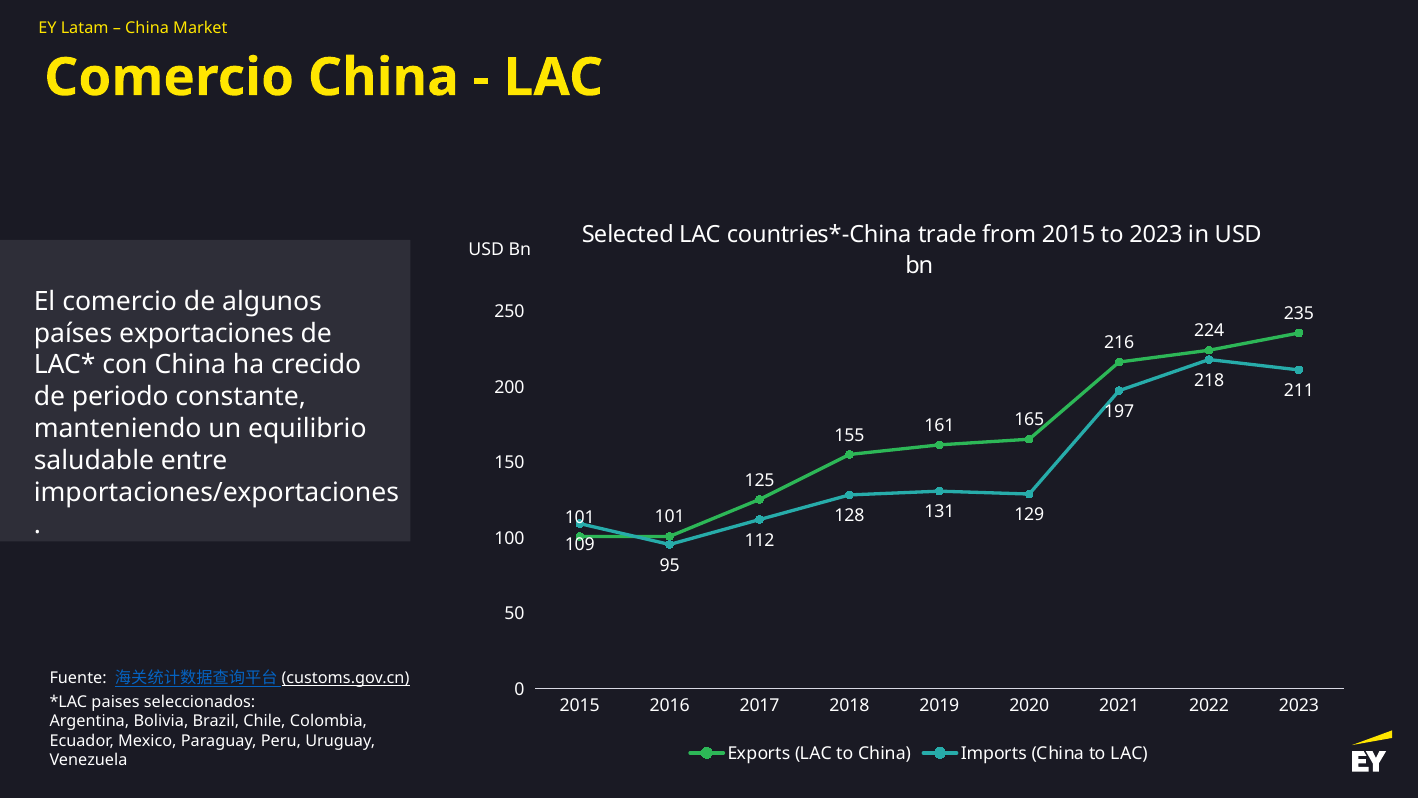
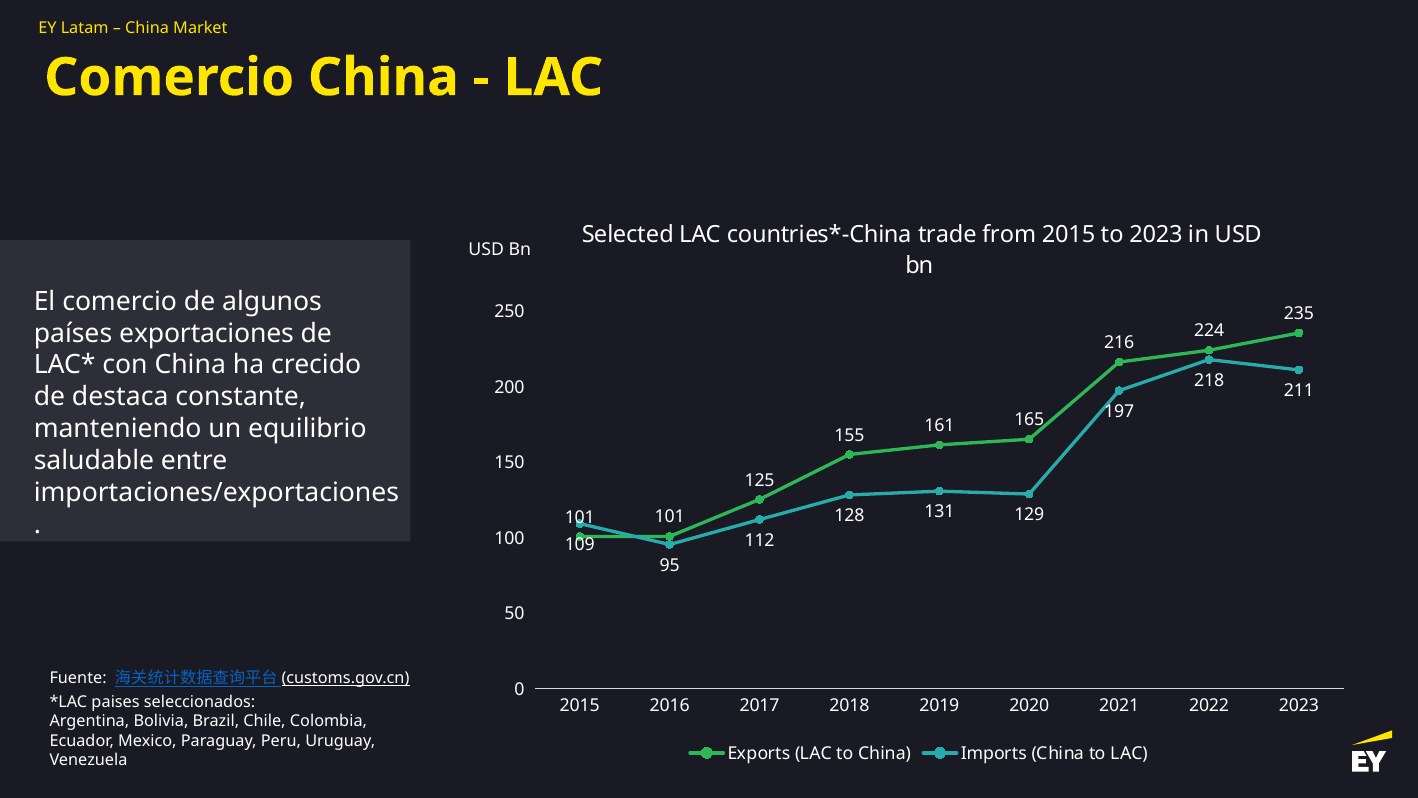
periodo: periodo -> destaca (120, 397)
